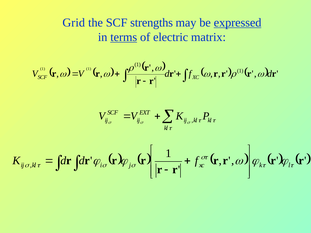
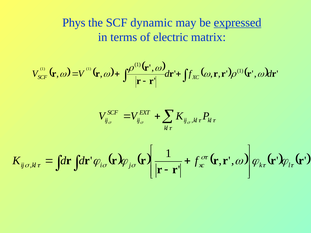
Grid: Grid -> Phys (74, 23)
strengths: strengths -> dynamic (151, 23)
terms underline: present -> none (124, 37)
